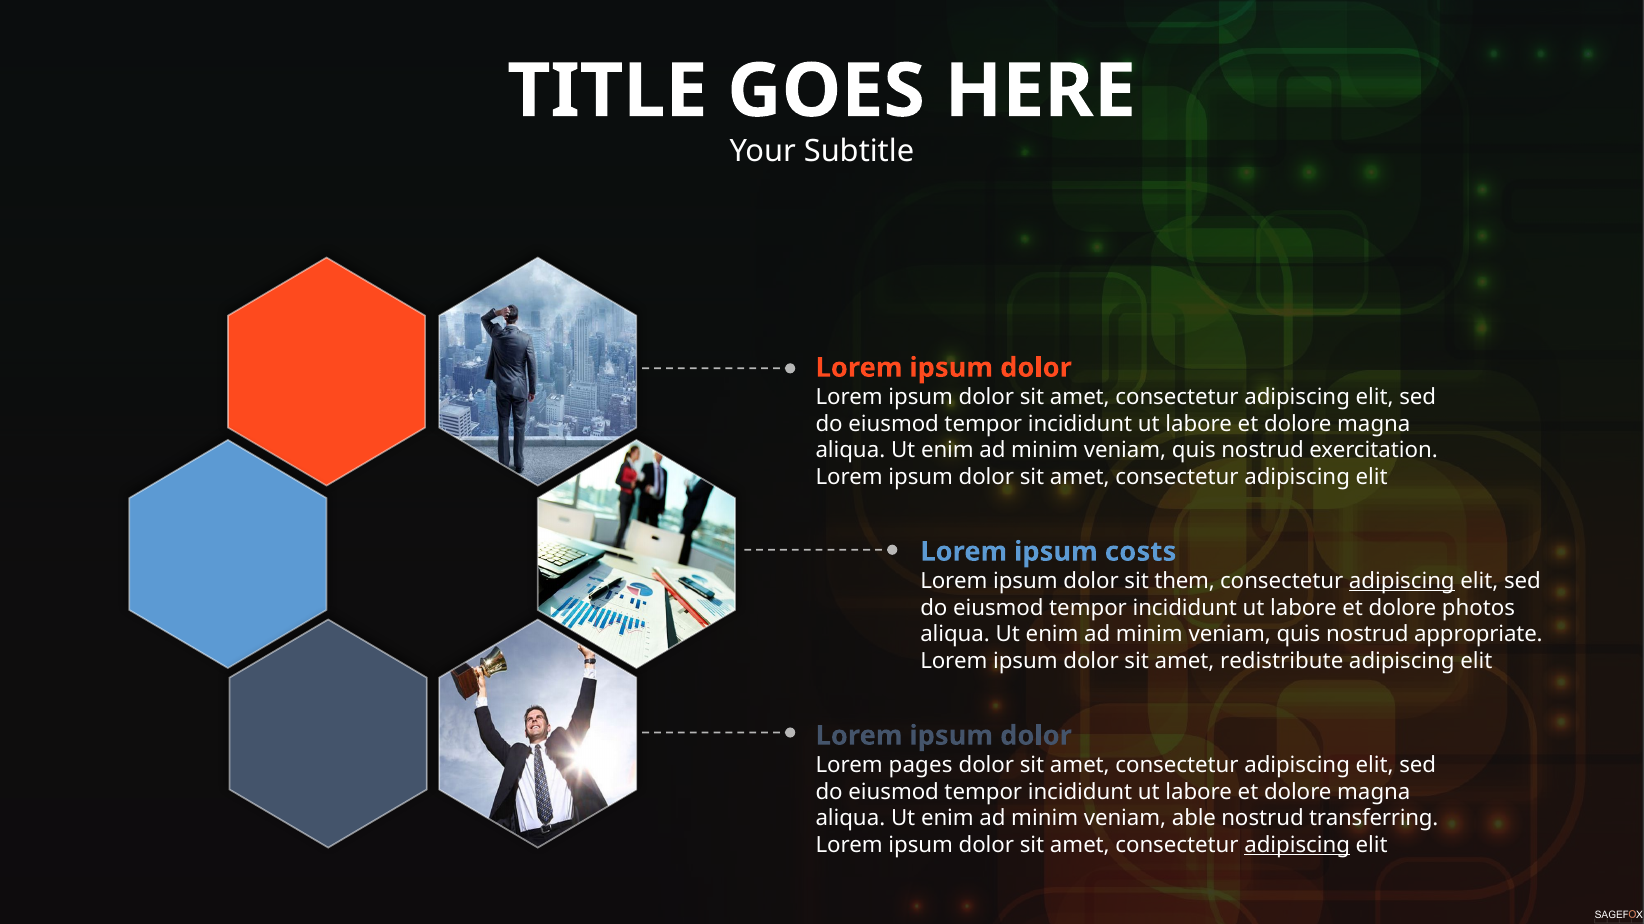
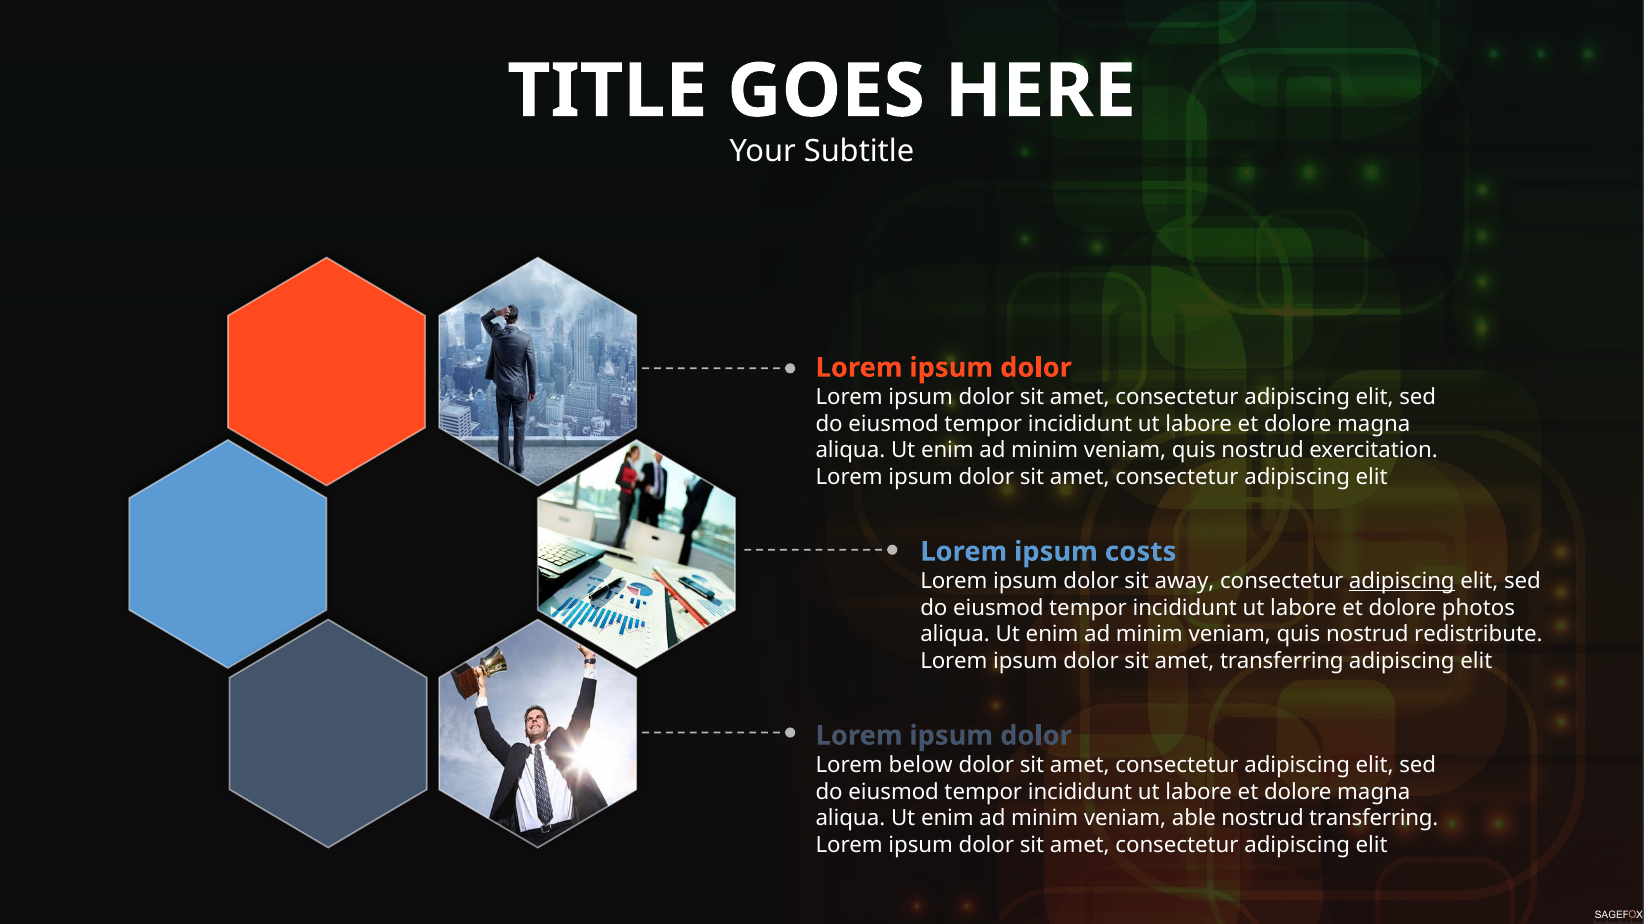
them: them -> away (1185, 582)
appropriate: appropriate -> redistribute (1478, 635)
amet redistribute: redistribute -> transferring (1282, 662)
pages: pages -> below (921, 766)
adipiscing underline: present -> none (1297, 846)
